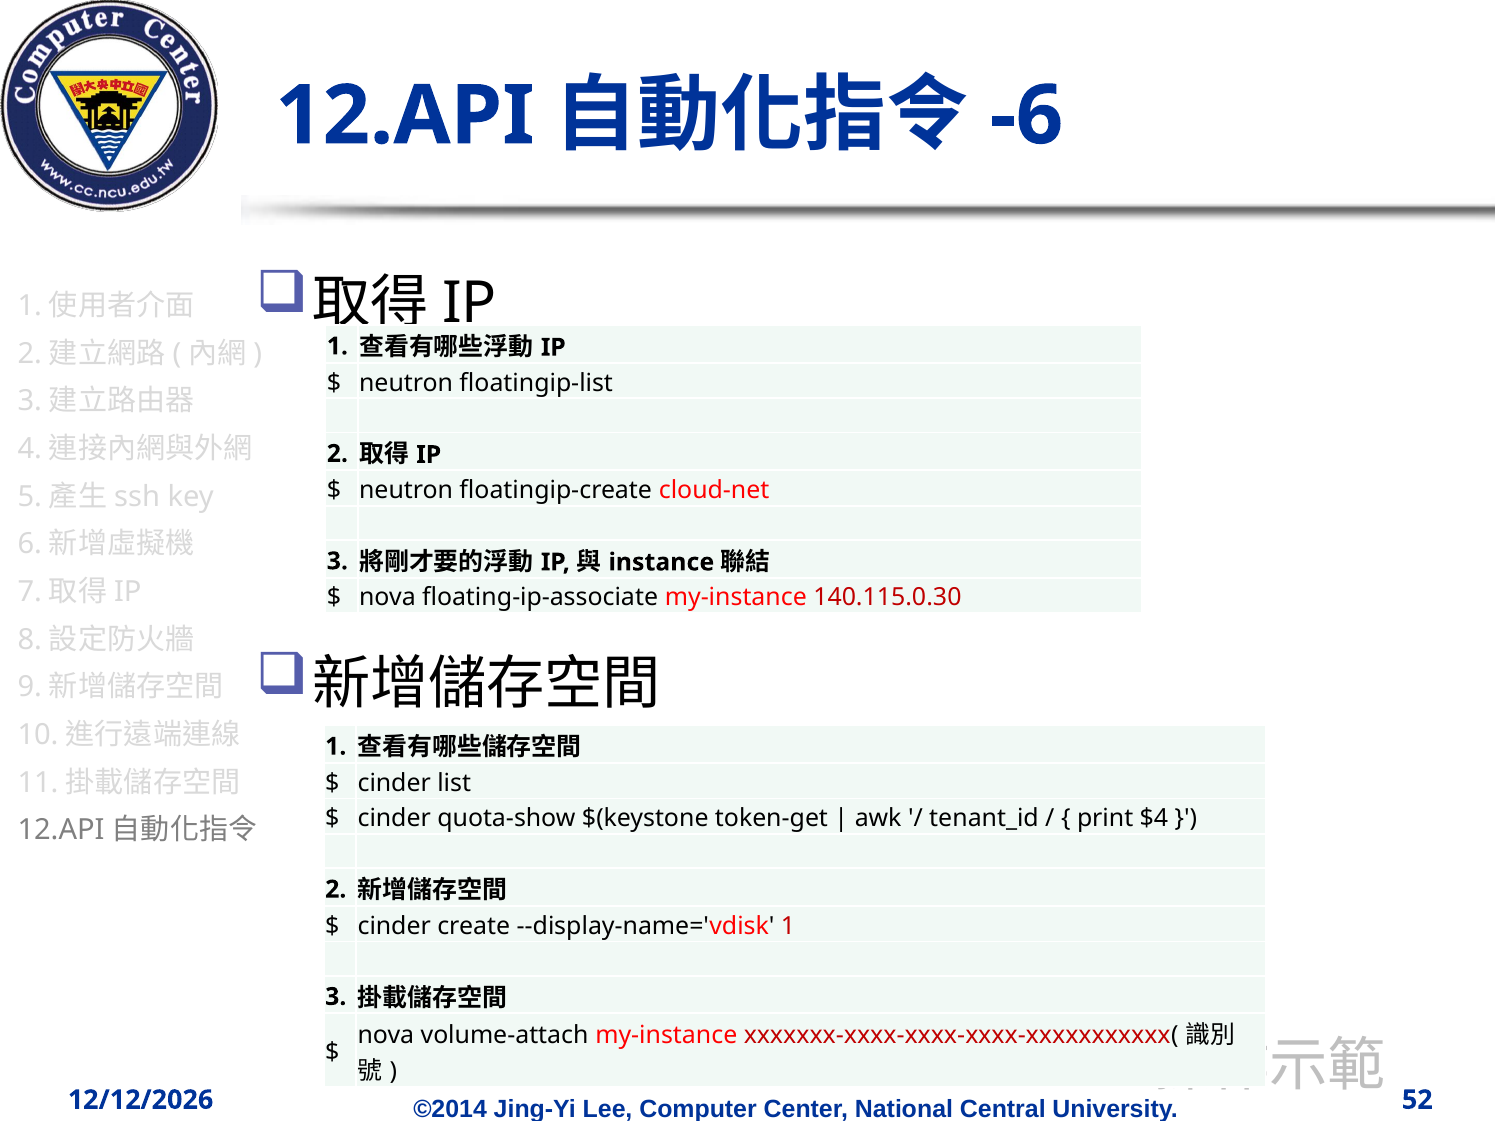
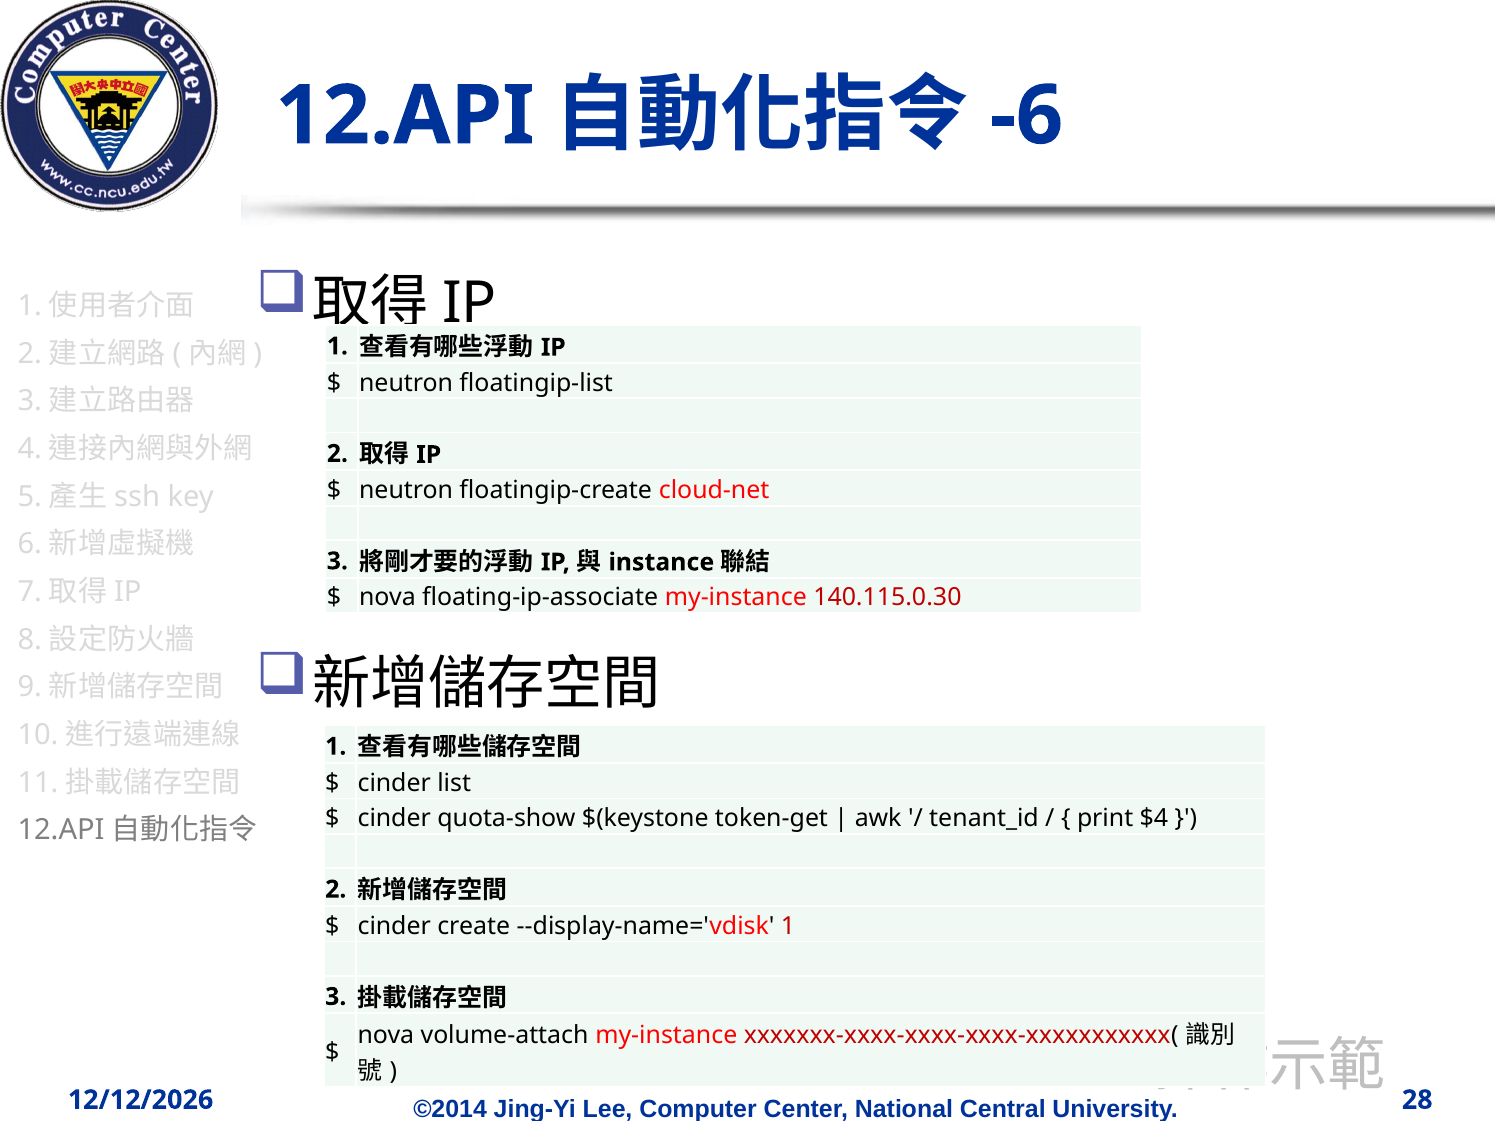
52: 52 -> 28 (1417, 1100)
